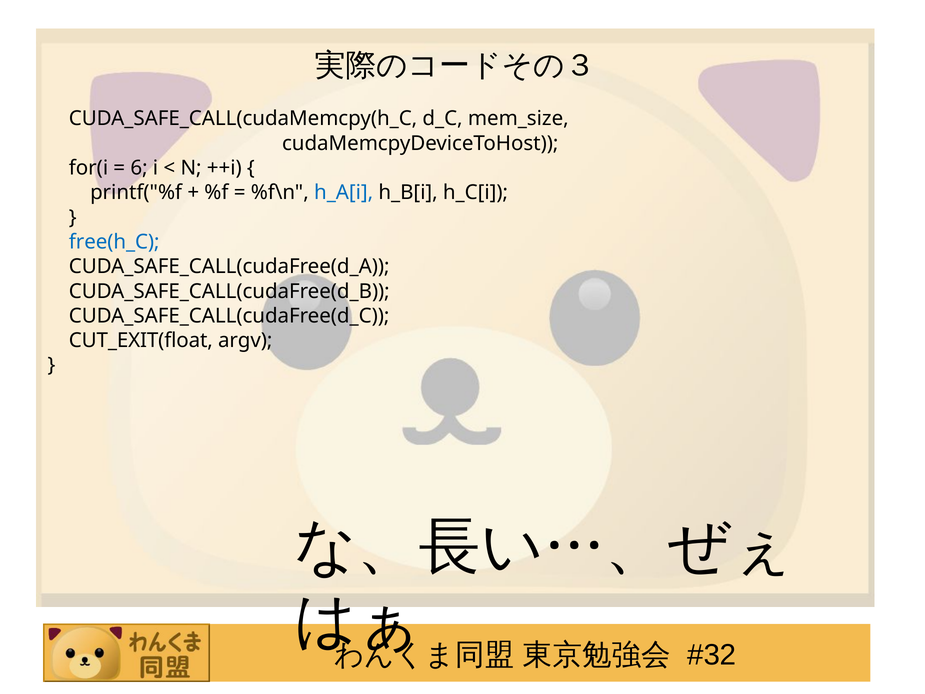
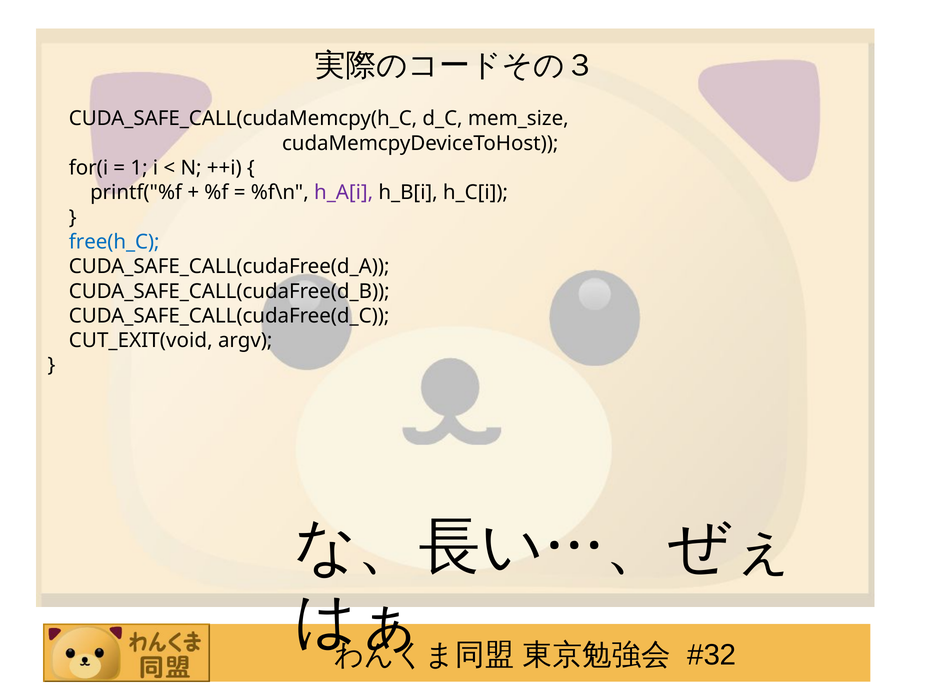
6: 6 -> 1 (139, 168)
h_A[i colour: blue -> purple (344, 192)
CUT_EXIT(float: CUT_EXIT(float -> CUT_EXIT(void (141, 340)
